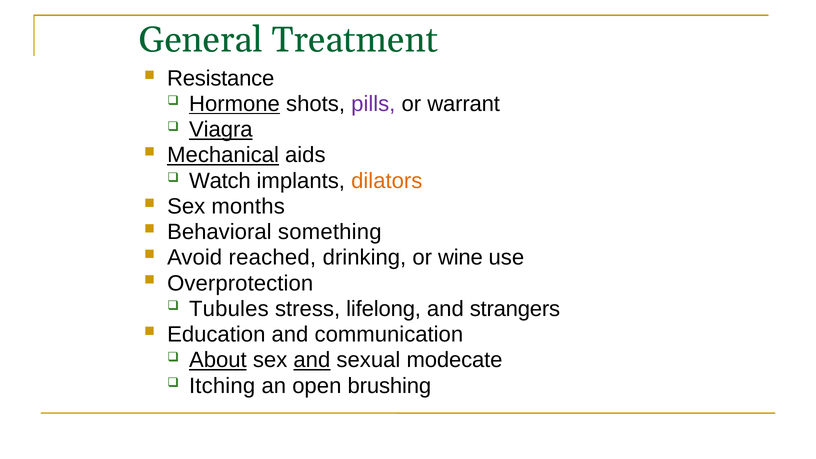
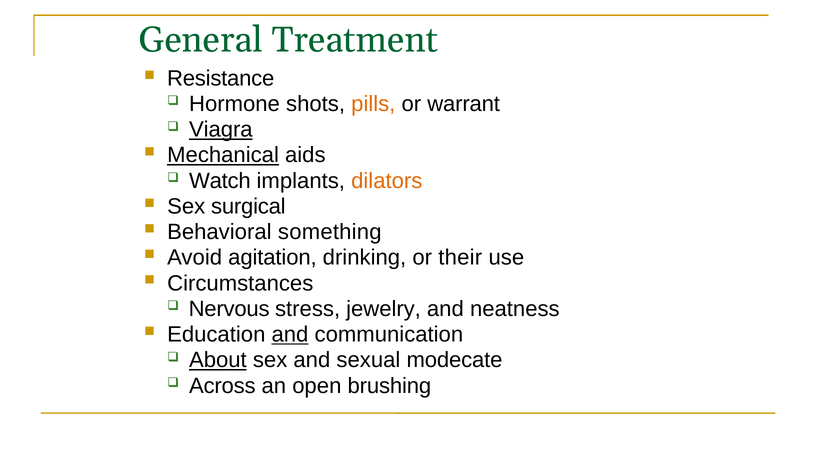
Hormone underline: present -> none (234, 104)
pills colour: purple -> orange (373, 104)
months: months -> surgical (248, 206)
reached: reached -> agitation (272, 258)
wine: wine -> their (460, 258)
Overprotection: Overprotection -> Circumstances (240, 283)
Tubules: Tubules -> Nervous (229, 309)
lifelong: lifelong -> jewelry (384, 309)
strangers: strangers -> neatness (515, 309)
and underline: none -> present (290, 334)
and underline: present -> none (312, 360)
Itching: Itching -> Across (222, 386)
